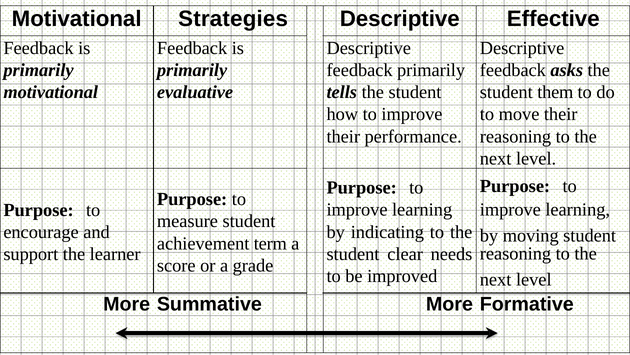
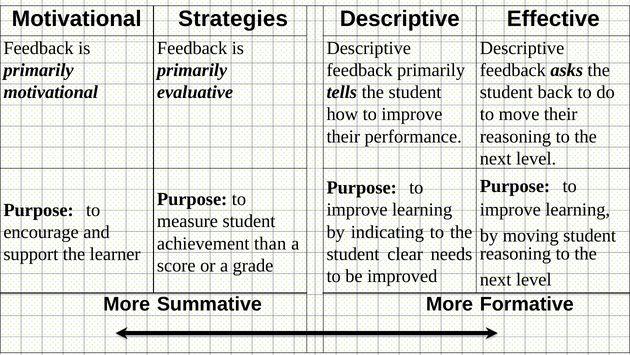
them: them -> back (555, 92)
term: term -> than (270, 243)
